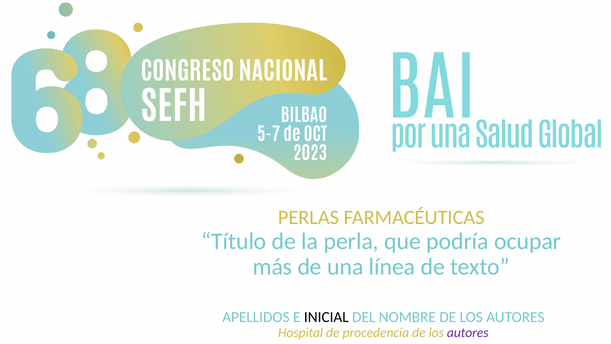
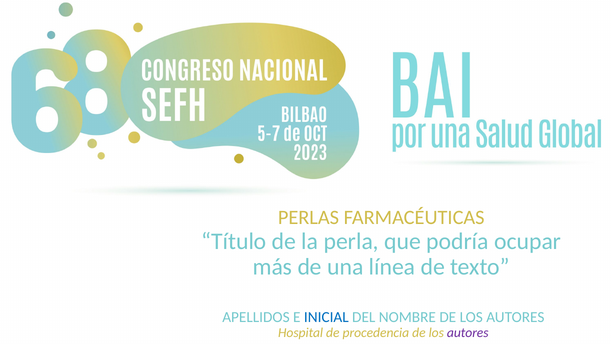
INICIAL colour: black -> blue (326, 317)
